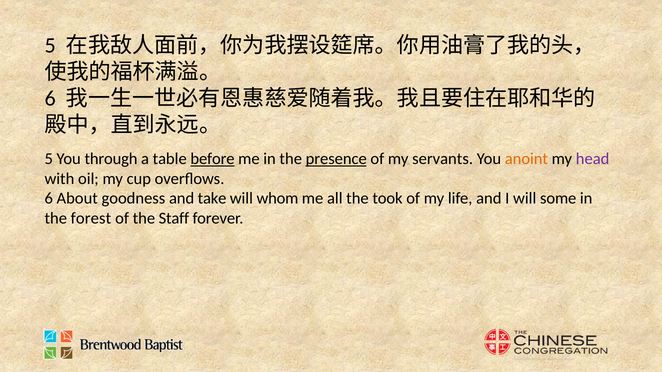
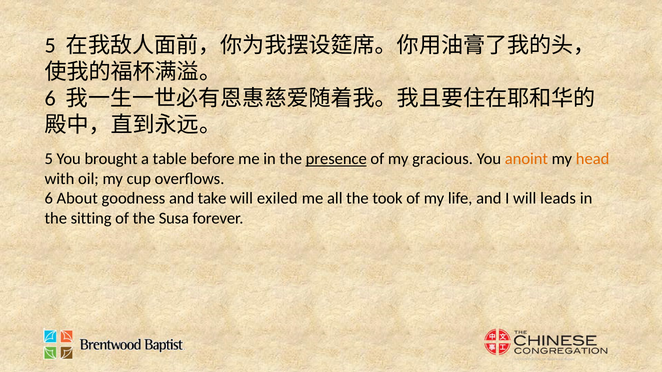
through: through -> brought (111, 159)
before underline: present -> none (212, 159)
servants: servants -> gracious (443, 159)
head colour: purple -> orange (593, 159)
whom: whom -> exiled (277, 199)
some: some -> leads (558, 199)
forest: forest -> sitting (91, 218)
Staff: Staff -> Susa (174, 218)
